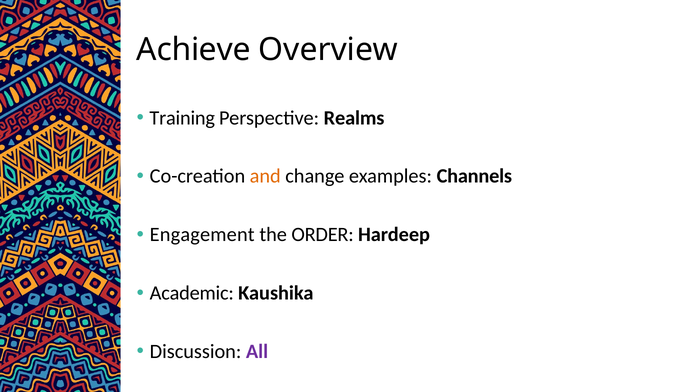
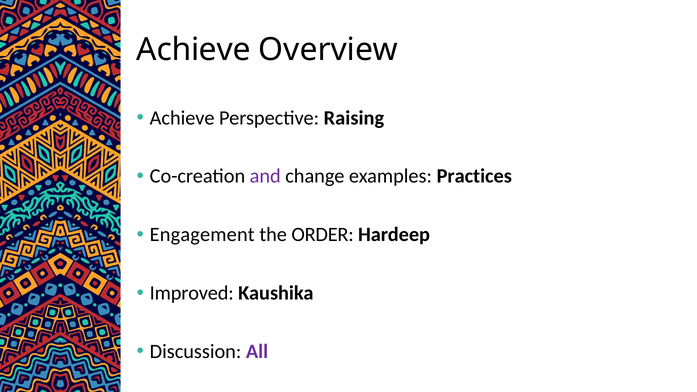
Training: Training -> Achieve (182, 118)
Realms: Realms -> Raising (354, 118)
and colour: orange -> purple (265, 176)
Channels: Channels -> Practices (474, 176)
Academic: Academic -> Improved (192, 293)
